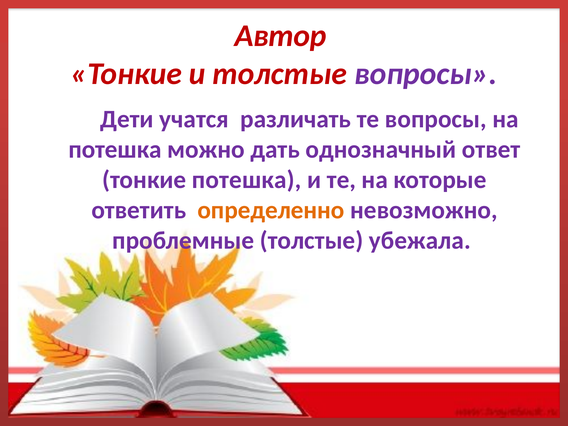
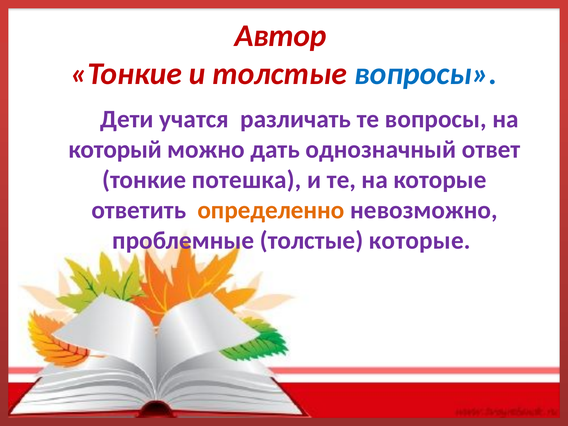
вопросы colour: purple -> blue (426, 74)
потешка: потешка -> который (115, 149)
толстые убежала: убежала -> которые (420, 240)
